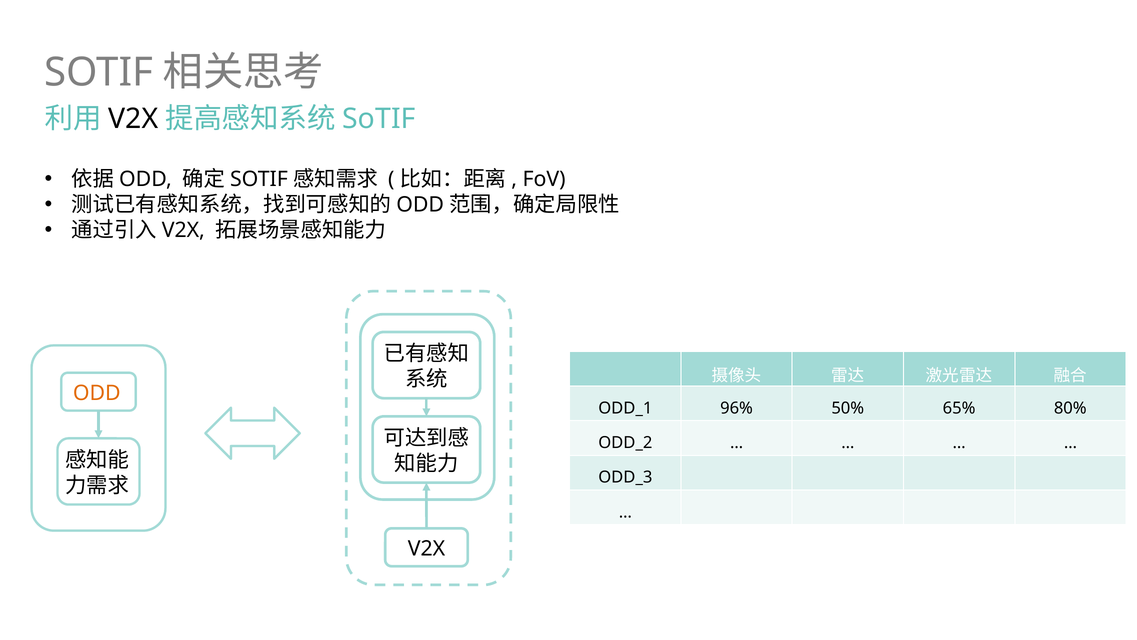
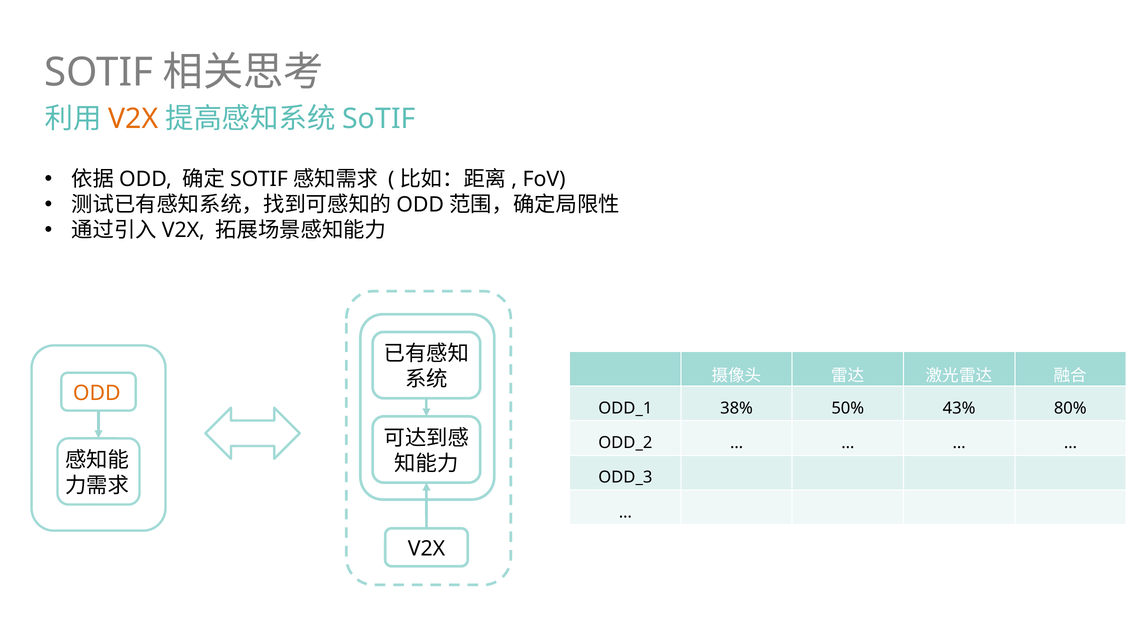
V2X colour: black -> orange (133, 119)
96%: 96% -> 38% (737, 408)
65%: 65% -> 43% (959, 408)
